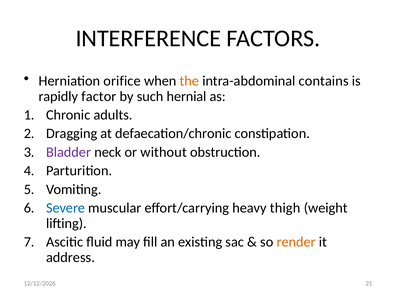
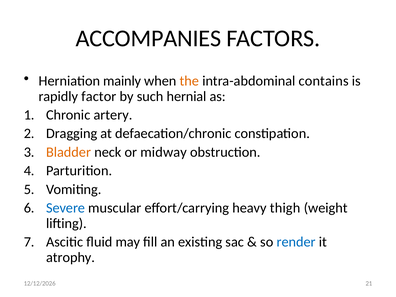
INTERFERENCE: INTERFERENCE -> ACCOMPANIES (148, 38)
orifice: orifice -> mainly (122, 81)
adults: adults -> artery (113, 115)
Bladder colour: purple -> orange (69, 152)
without: without -> midway (164, 152)
render colour: orange -> blue (296, 242)
address: address -> atrophy (71, 257)
